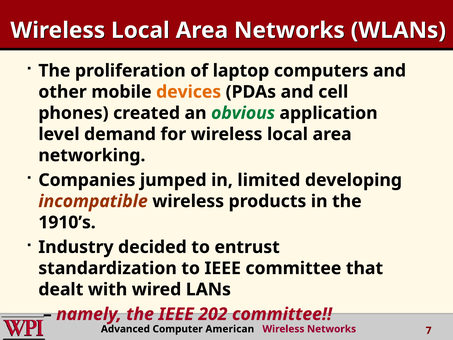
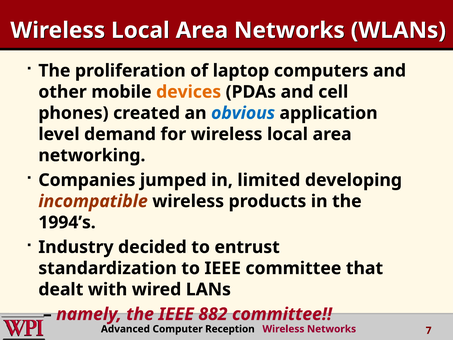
obvious colour: green -> blue (243, 113)
1910’s: 1910’s -> 1994’s (67, 222)
202: 202 -> 882 (213, 314)
American: American -> Reception (230, 329)
